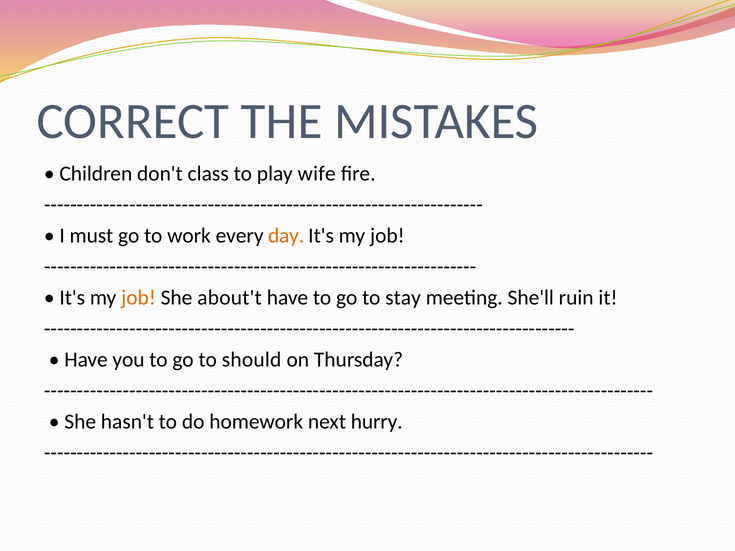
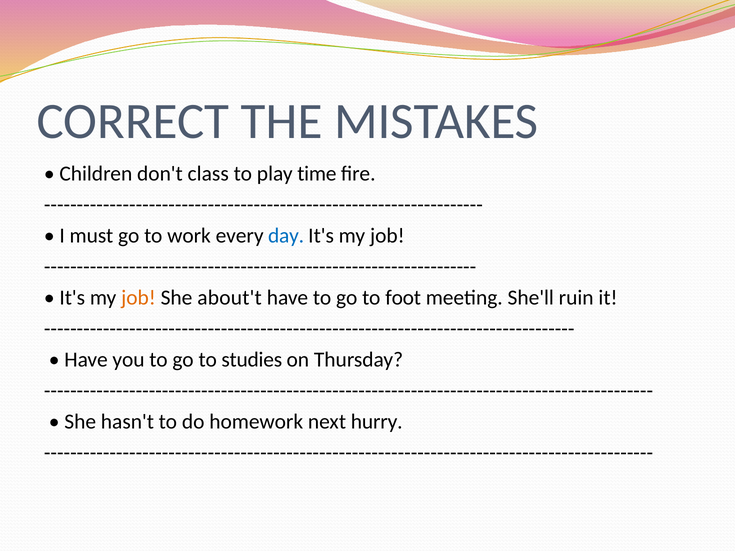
wife: wife -> time (317, 174)
day colour: orange -> blue (286, 236)
stay: stay -> foot (403, 298)
should: should -> studies (252, 360)
